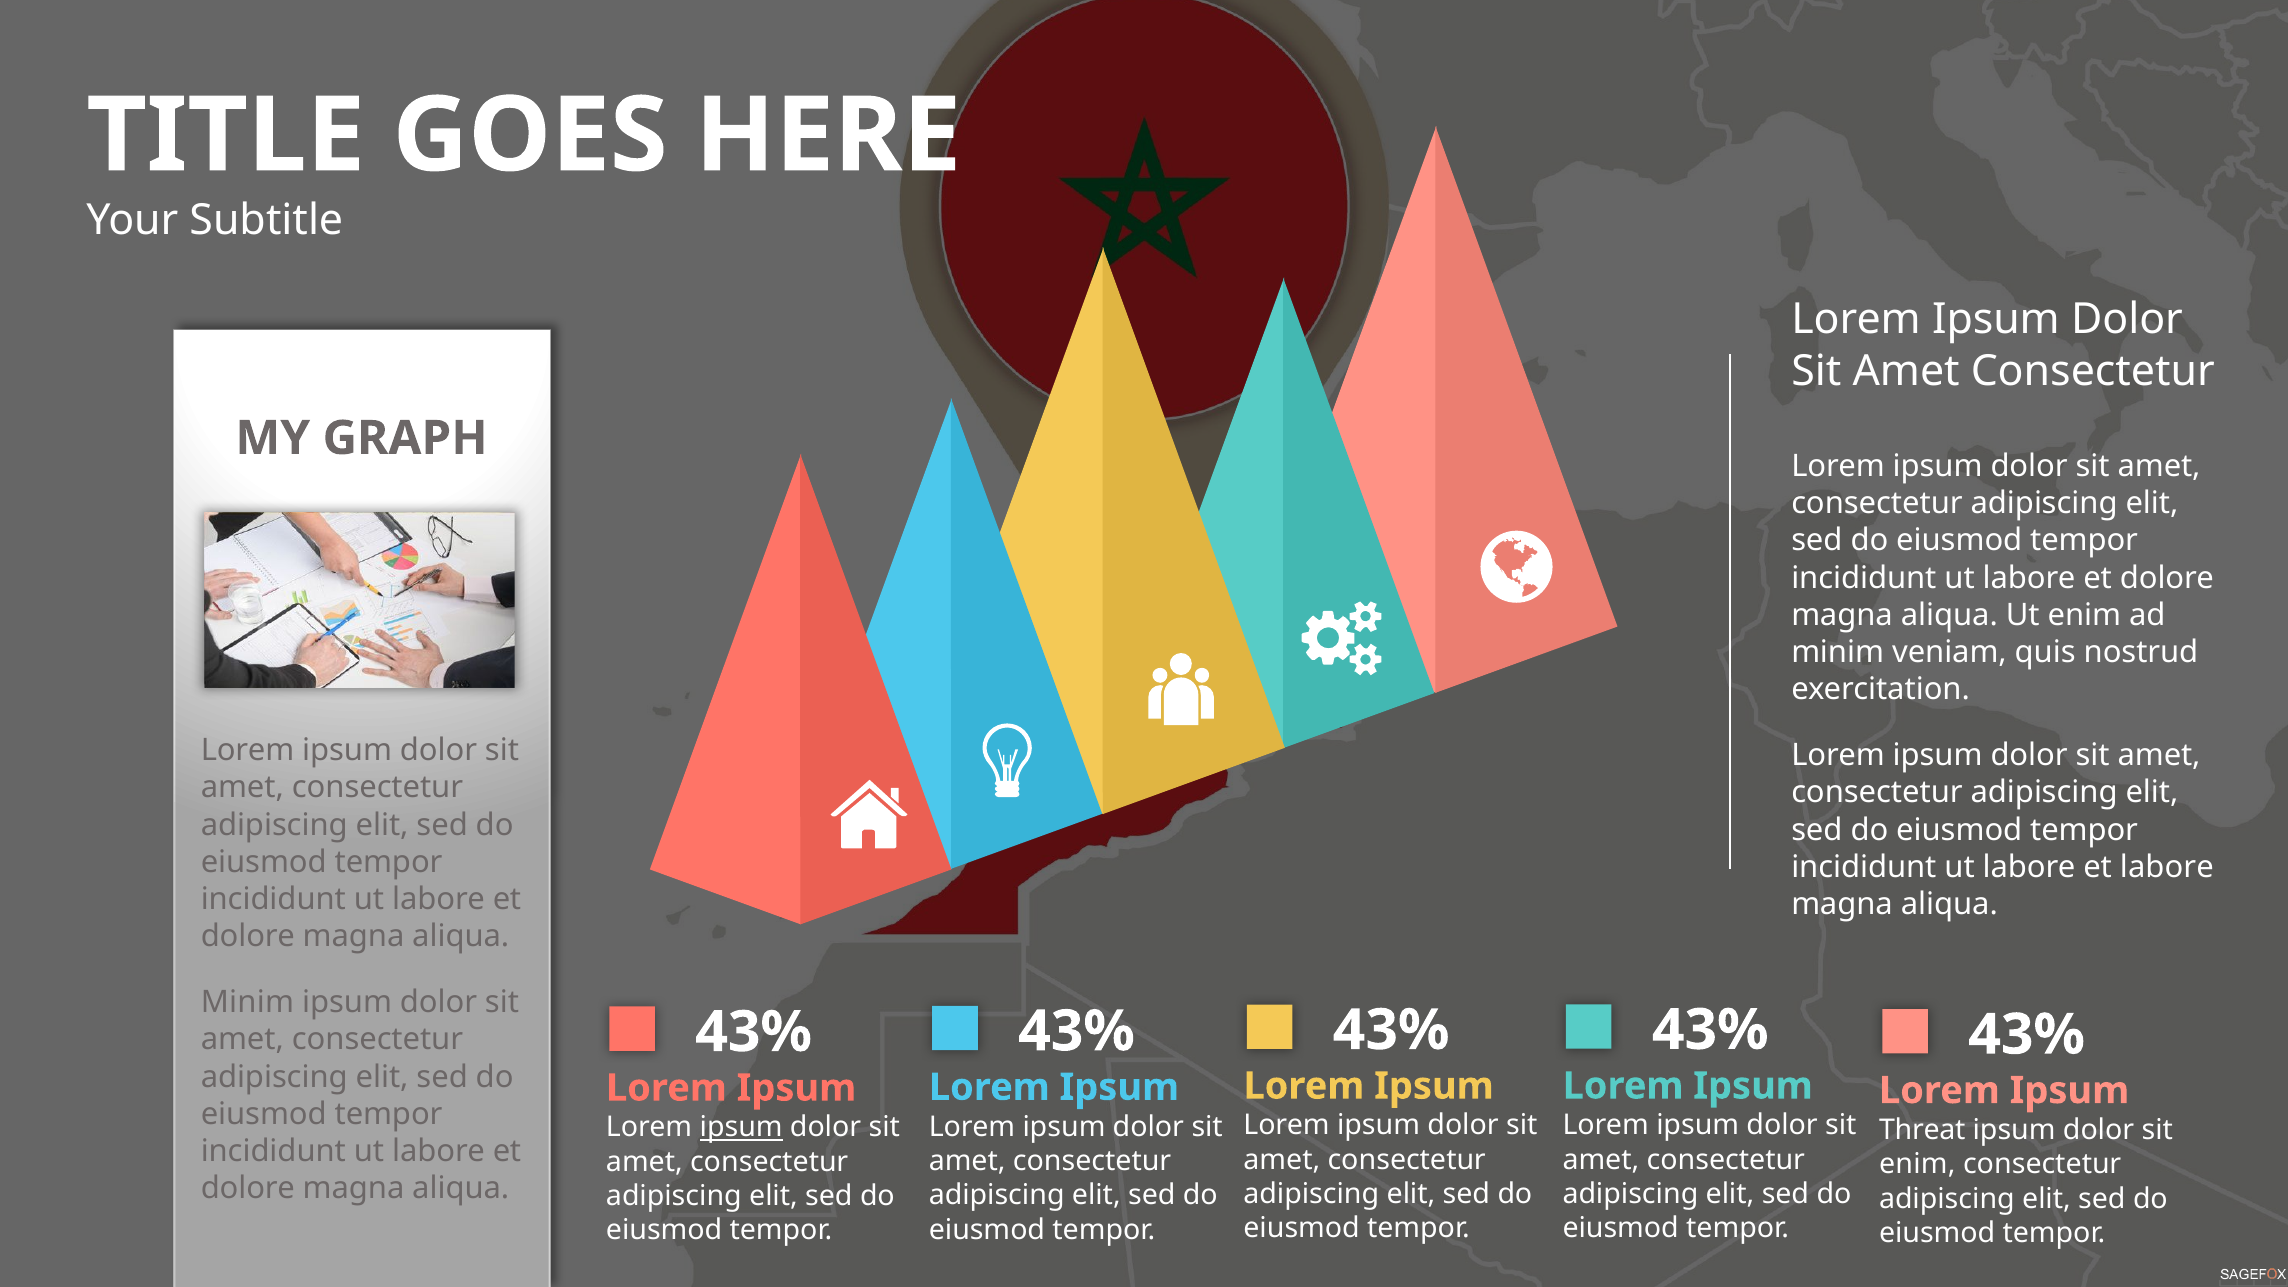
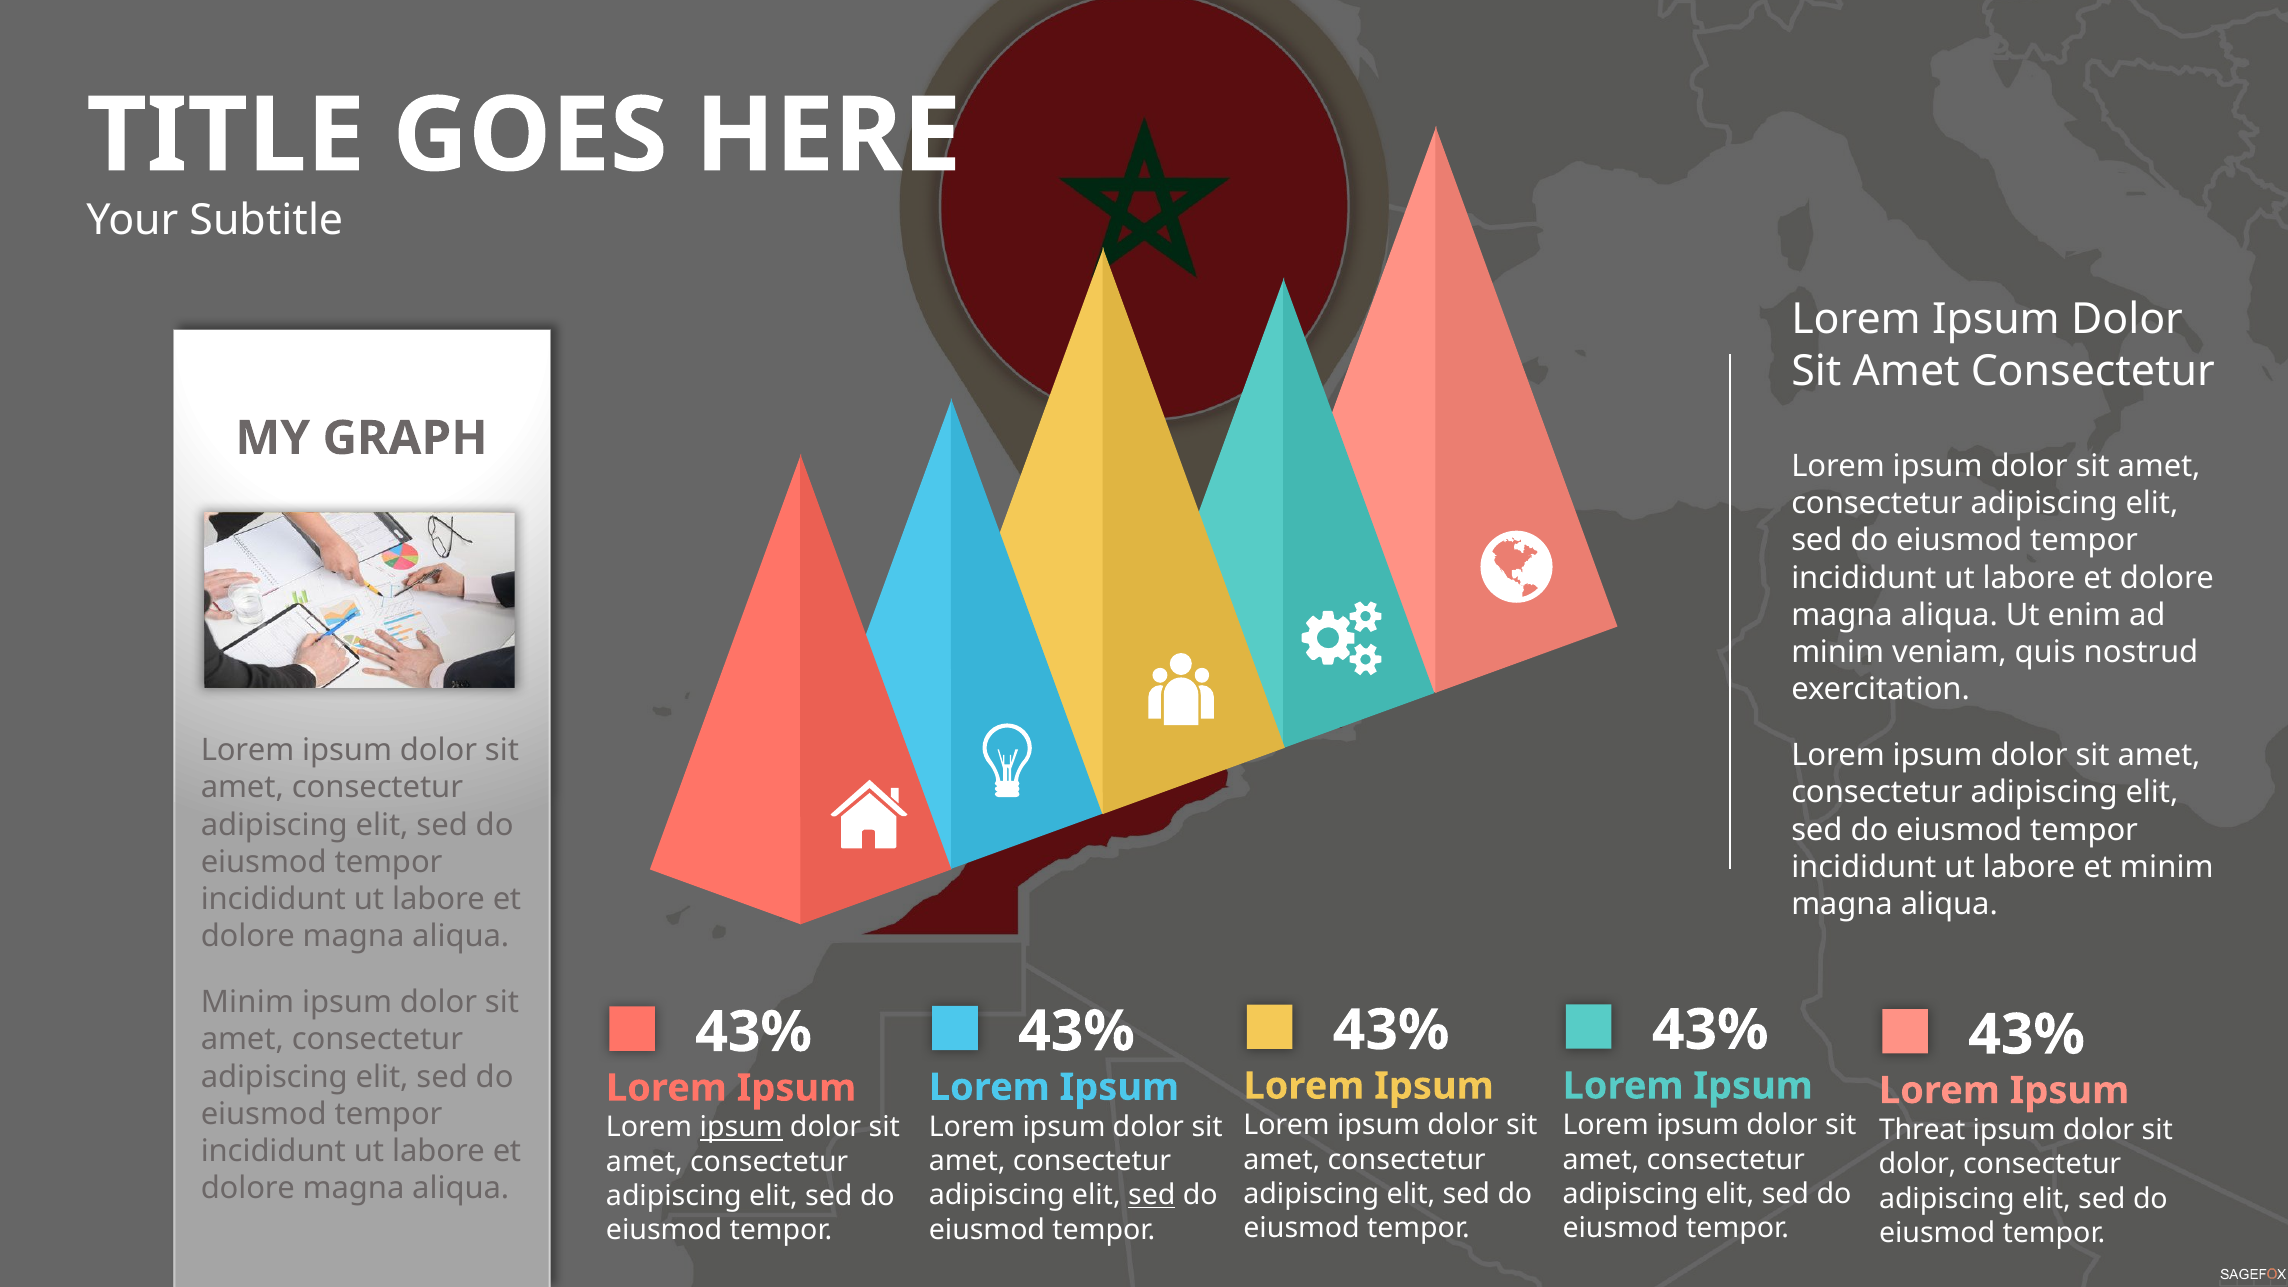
et labore: labore -> minim (2167, 867)
enim: enim -> dolor (1918, 1164)
sed underline: none -> present (1152, 1195)
